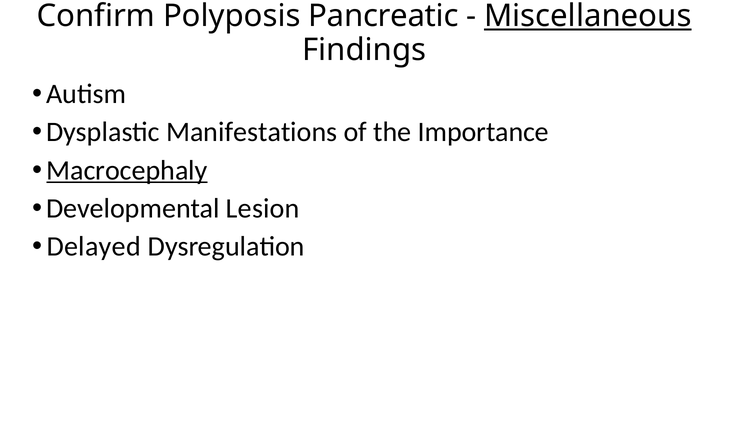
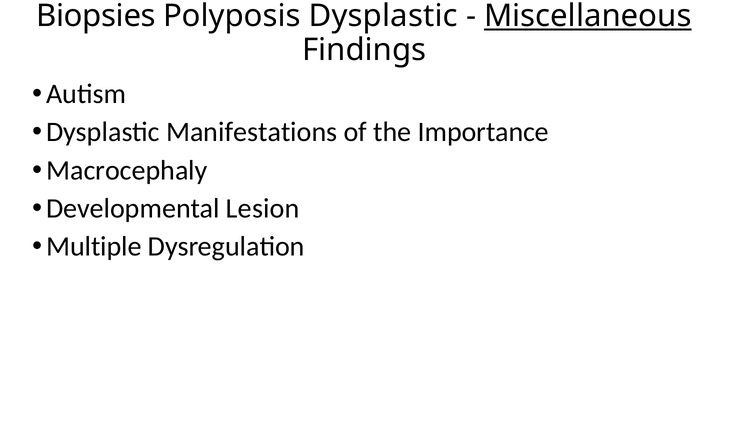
Confirm: Confirm -> Biopsies (96, 16)
Polyposis Pancreatic: Pancreatic -> Dysplastic (383, 16)
Macrocephaly underline: present -> none (127, 170)
Delayed: Delayed -> Multiple (94, 246)
